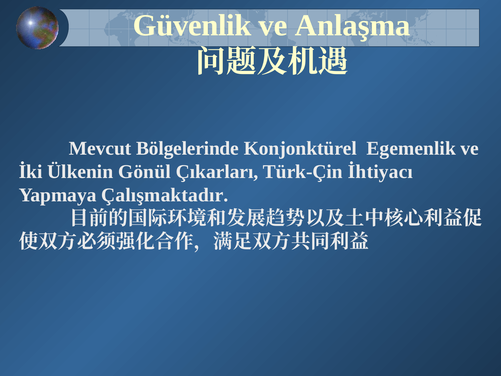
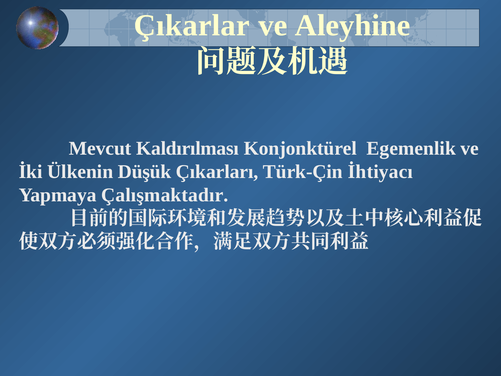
Güvenlik: Güvenlik -> Çıkarlar (192, 25)
Anlaşma: Anlaşma -> Aleyhine (353, 25)
Bölgelerinde: Bölgelerinde -> Kaldırılması (188, 148)
Gönül: Gönül -> Düşük (145, 172)
